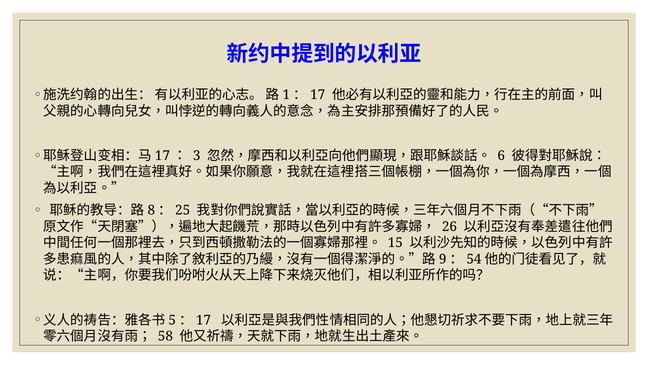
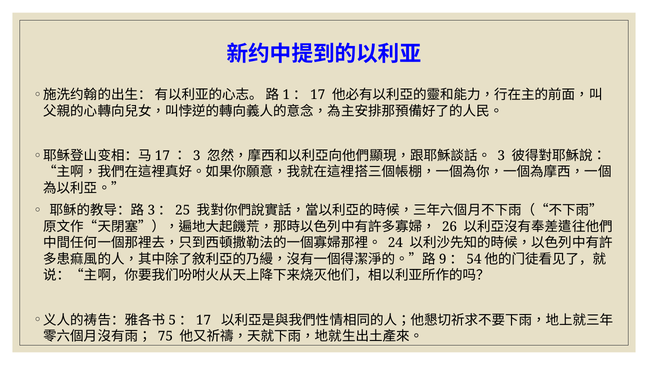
6: 6 -> 3 (501, 156)
8: 8 -> 3 (151, 210)
15: 15 -> 24 (395, 243)
58: 58 -> 75 (165, 336)
